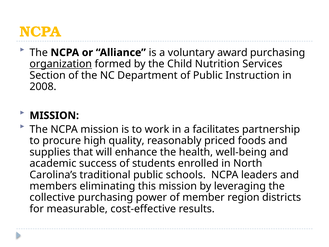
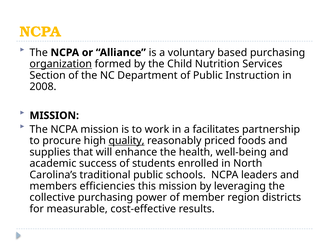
award: award -> based (232, 53)
quality underline: none -> present (127, 141)
eliminating: eliminating -> efficiencies (107, 186)
